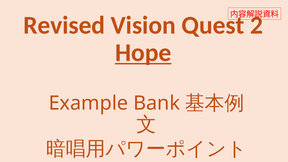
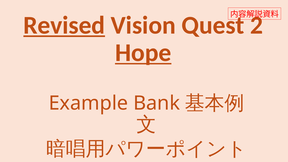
Revised underline: none -> present (64, 25)
